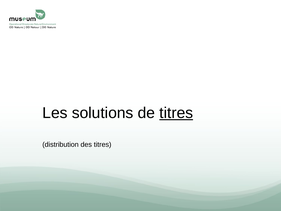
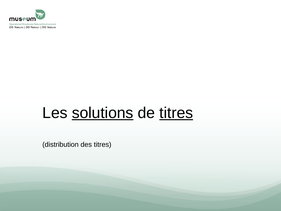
solutions underline: none -> present (103, 113)
